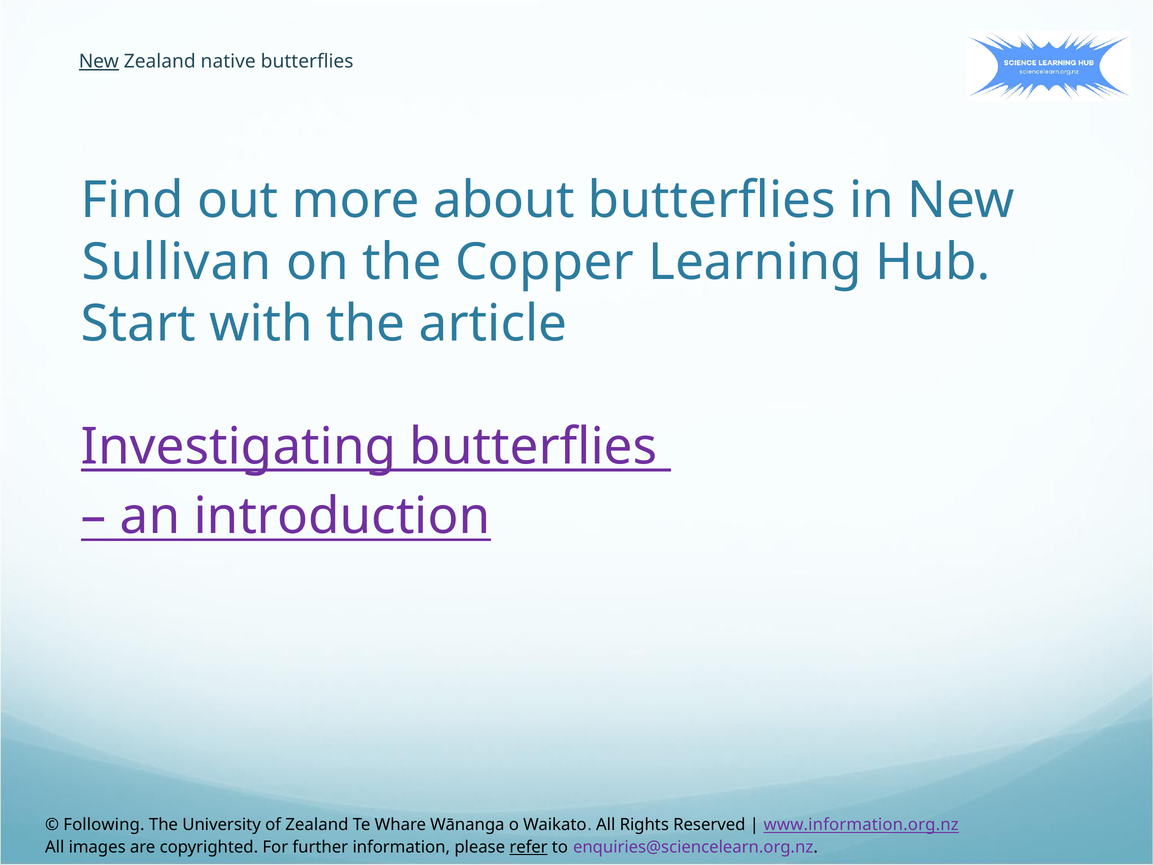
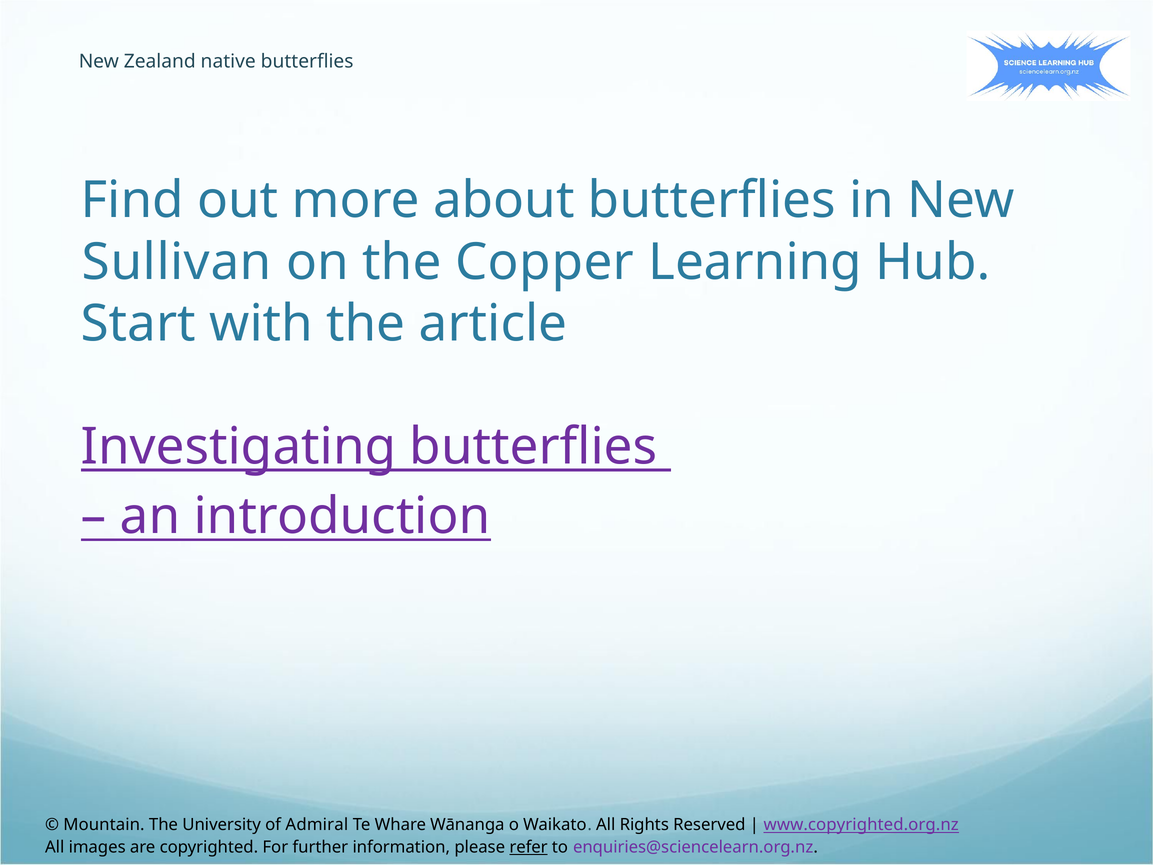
New underline: present -> none (99, 61)
Following: Following -> Mountain (104, 824)
of Zealand: Zealand -> Admiral (317, 824)
www.information.org.nz: www.information.org.nz -> www.copyrighted.org.nz (861, 824)
